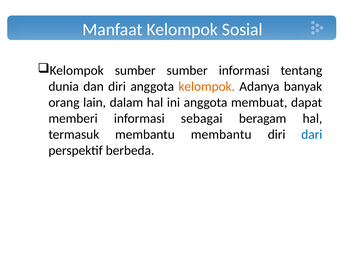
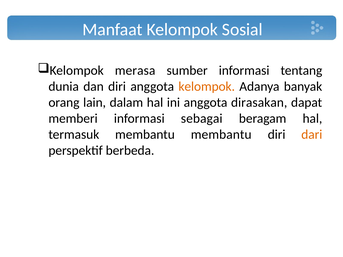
Kelompok sumber: sumber -> merasa (135, 71)
membuat: membuat -> dirasakan (259, 103)
dari colour: blue -> orange (312, 135)
